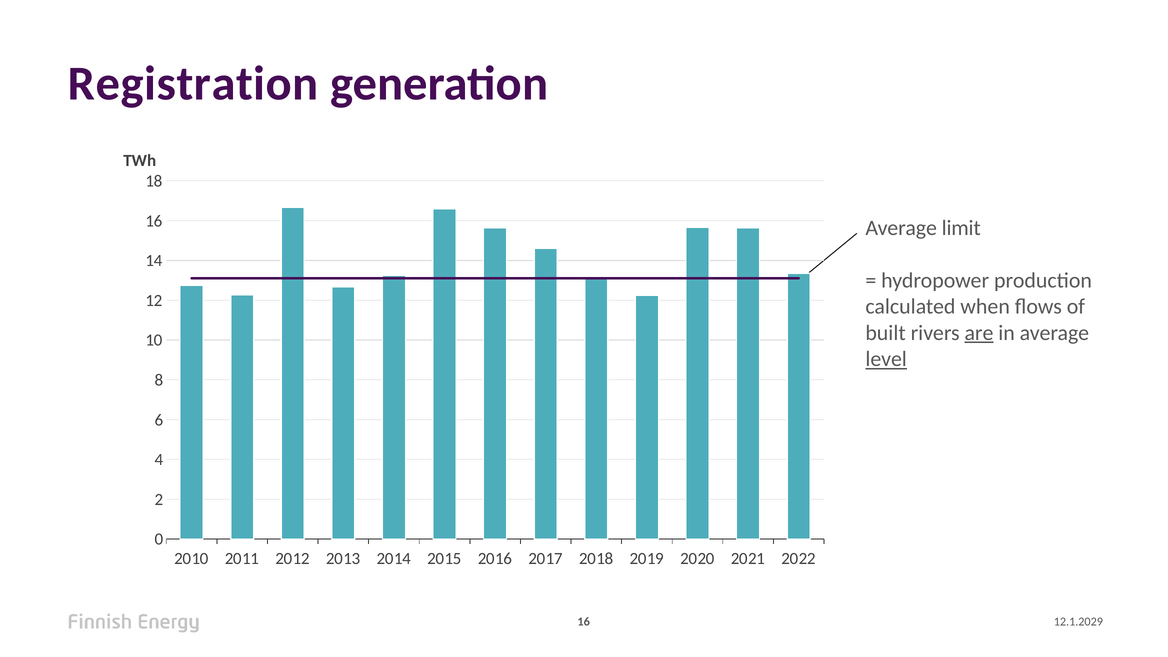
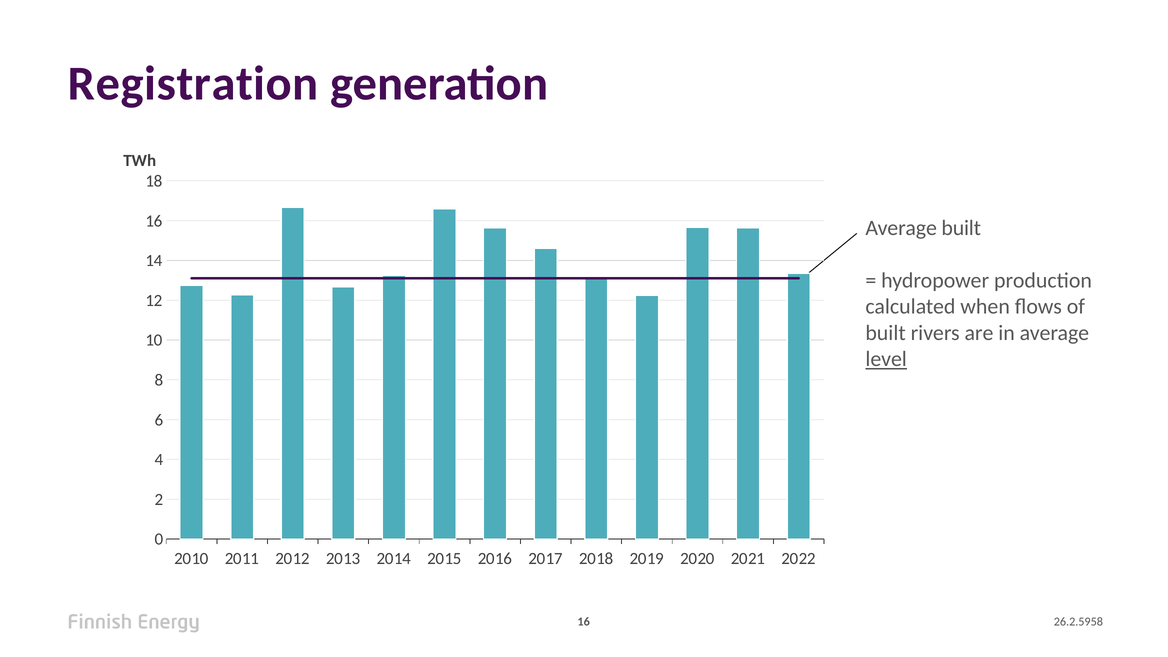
Average limit: limit -> built (961, 228)
are underline: present -> none (979, 333)
12.1.2029: 12.1.2029 -> 26.2.5958 (1078, 622)
